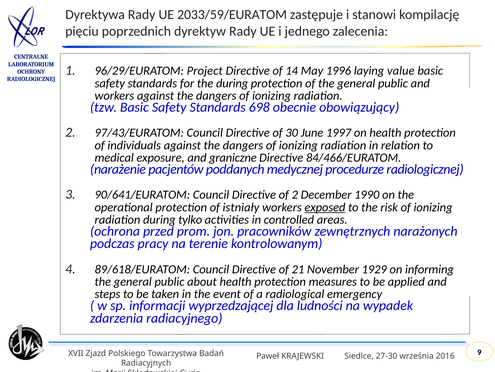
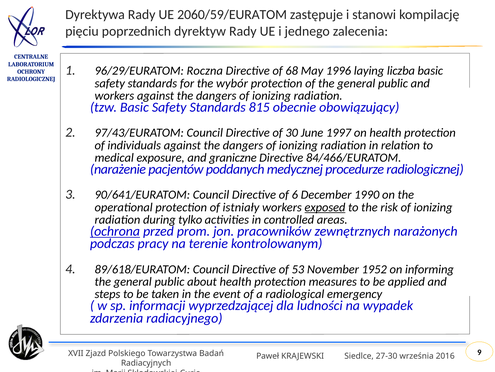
2033/59/EURATOM: 2033/59/EURATOM -> 2060/59/EURATOM (232, 15)
Project: Project -> Roczna (205, 71)
14: 14 -> 68 (292, 71)
value: value -> liczba (401, 71)
the during: during -> wybór (232, 83)
698: 698 -> 815 (259, 107)
of 2: 2 -> 6 (295, 194)
ochrona underline: none -> present (115, 231)
21: 21 -> 53 (298, 269)
1929: 1929 -> 1952 (374, 269)
